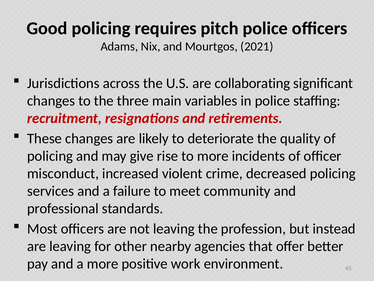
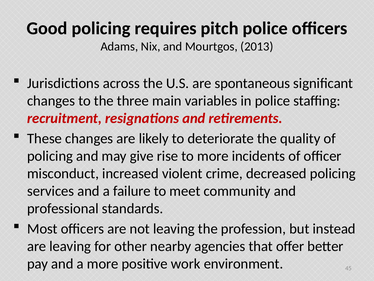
2021: 2021 -> 2013 (257, 46)
collaborating: collaborating -> spontaneous (252, 83)
